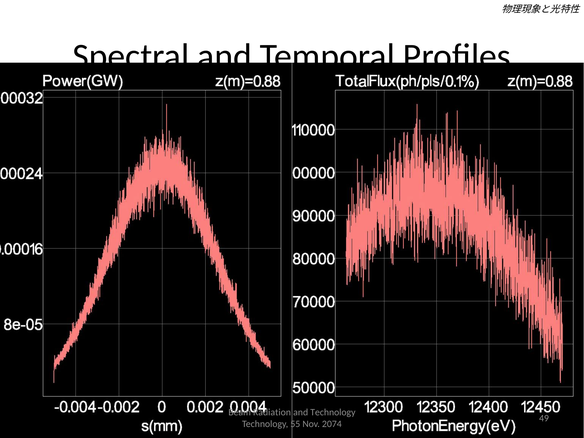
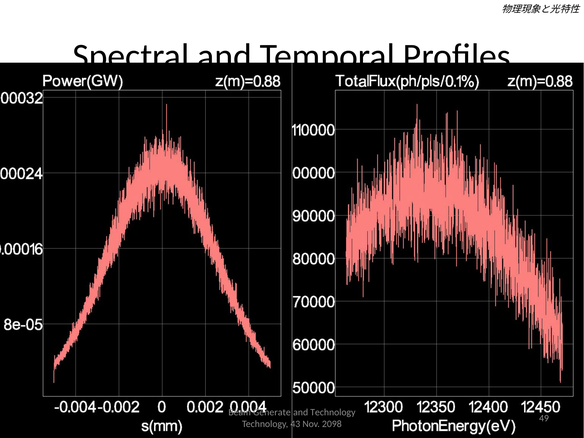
Radiation: Radiation -> Generate (272, 412)
55: 55 -> 43 (295, 424)
2074: 2074 -> 2098 (332, 424)
